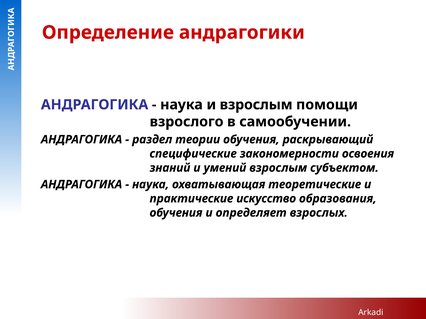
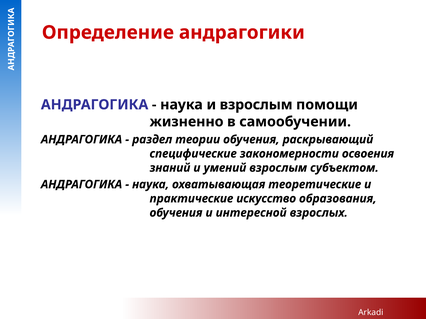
взрослого: взрослого -> жизненно (187, 122)
определяет: определяет -> интересной (251, 213)
